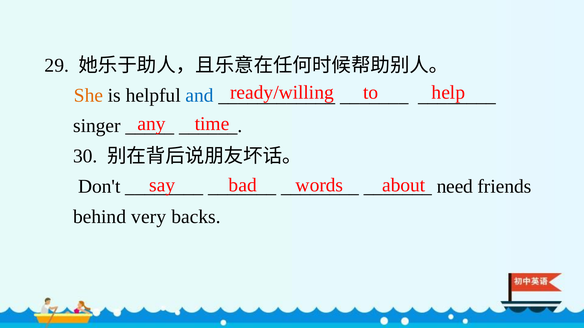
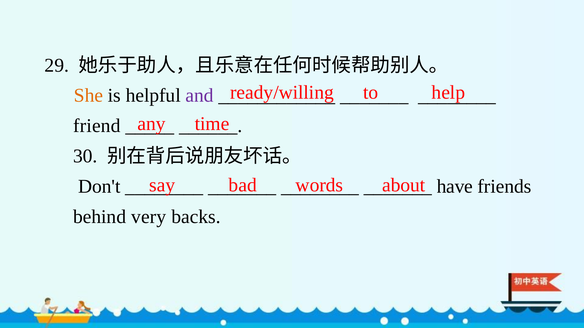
and colour: blue -> purple (200, 96)
singer: singer -> friend (97, 126)
need: need -> have (455, 187)
